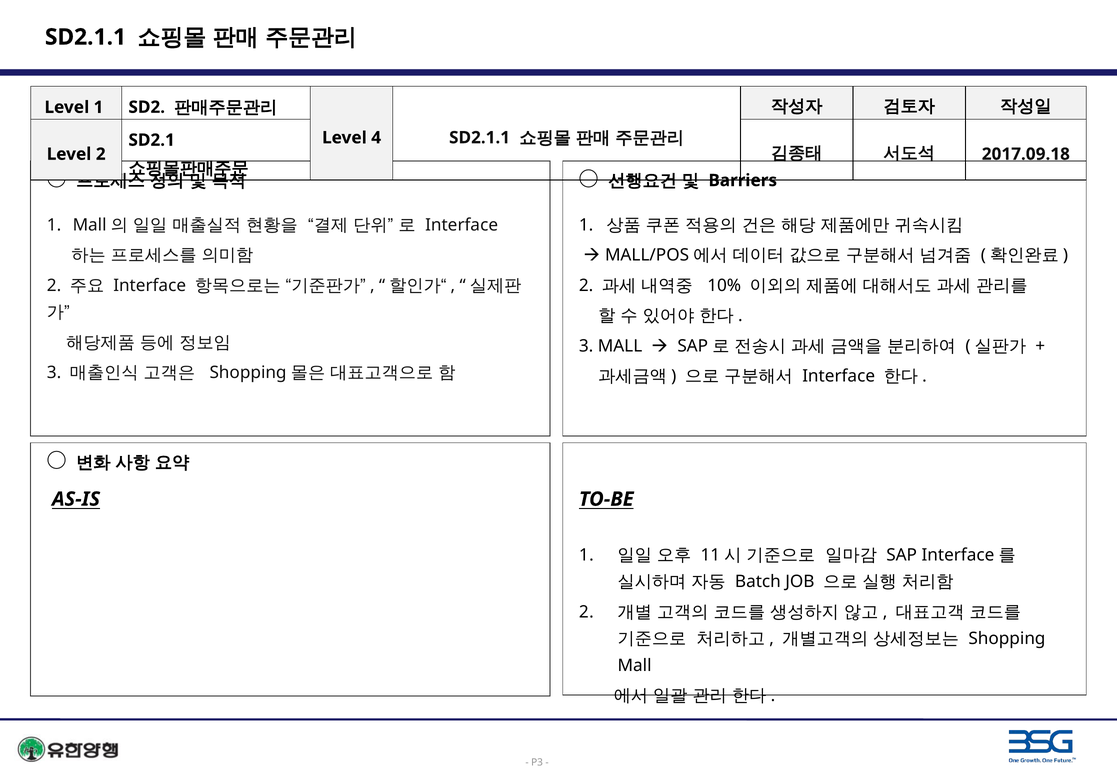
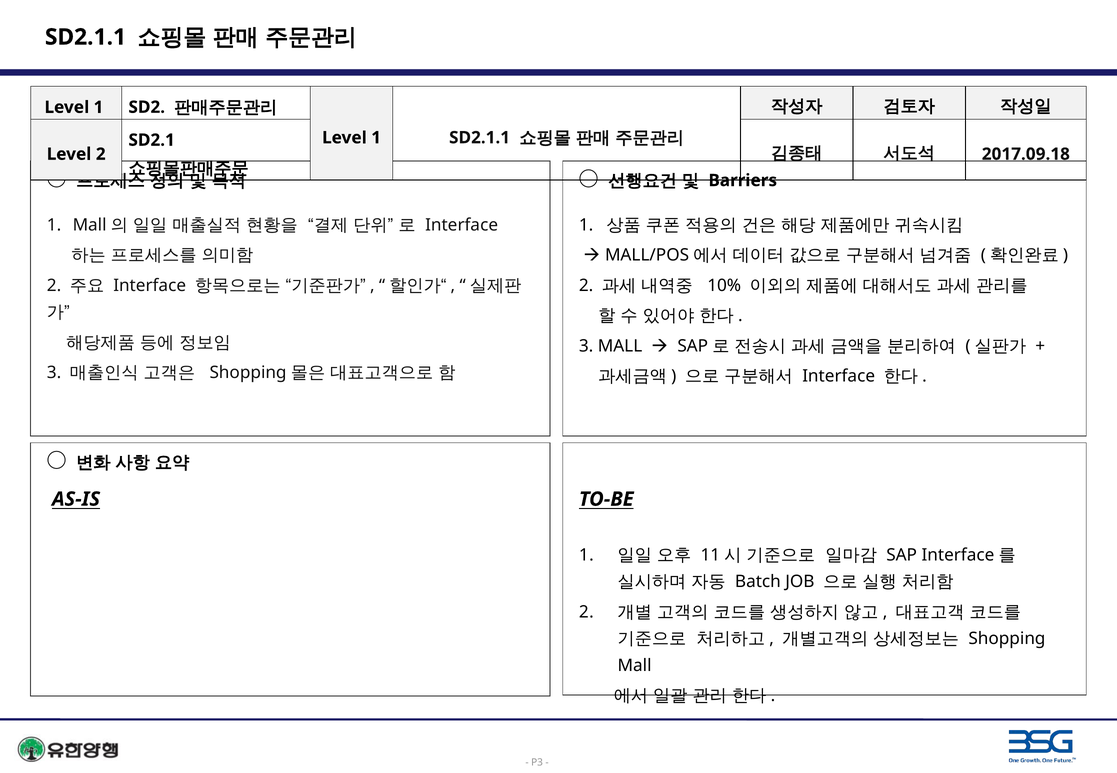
4: 4 -> 1 (376, 138)
